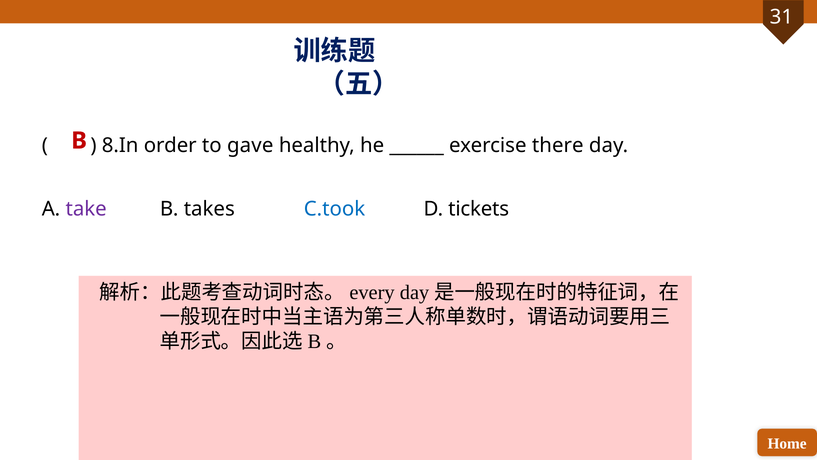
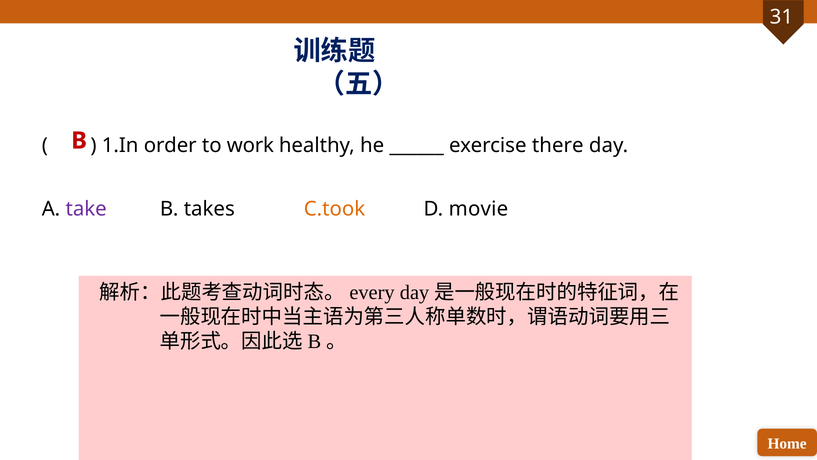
8.In: 8.In -> 1.In (120, 145)
gave: gave -> work (250, 145)
C.took colour: blue -> orange (335, 209)
tickets: tickets -> movie (478, 209)
